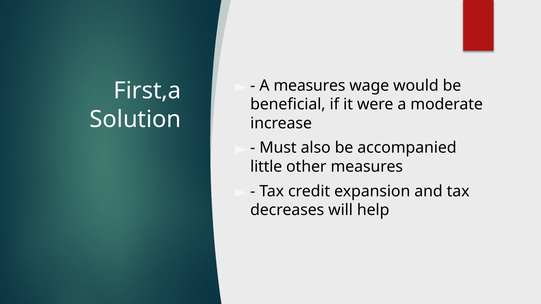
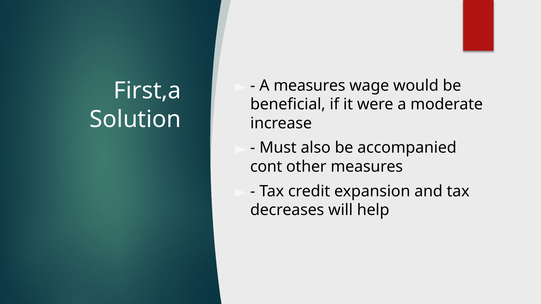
little: little -> cont (266, 167)
